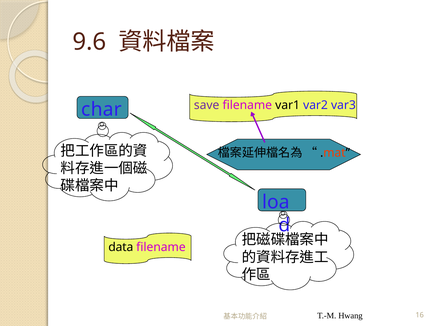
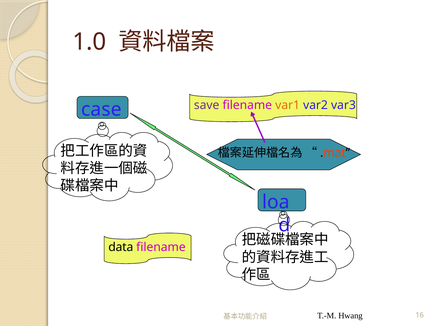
9.6: 9.6 -> 1.0 (89, 42)
var1 colour: black -> orange (288, 105)
char: char -> case (102, 109)
